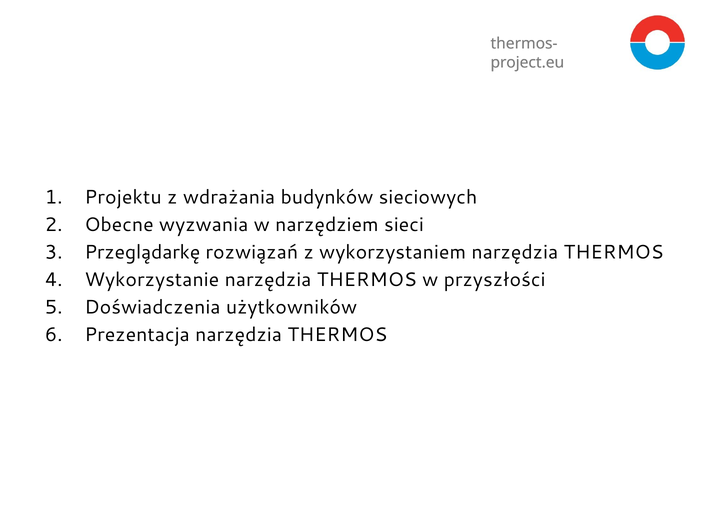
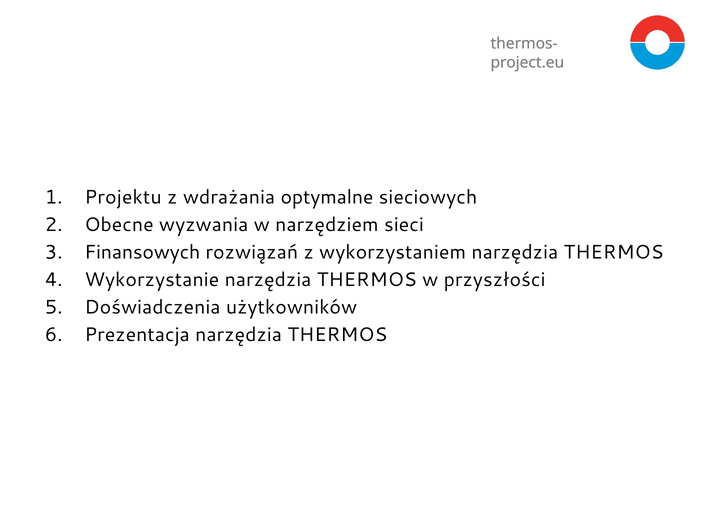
budynków: budynków -> optymalne (327, 198)
Przeglądarkę: Przeglądarkę -> Finansowych (142, 252)
